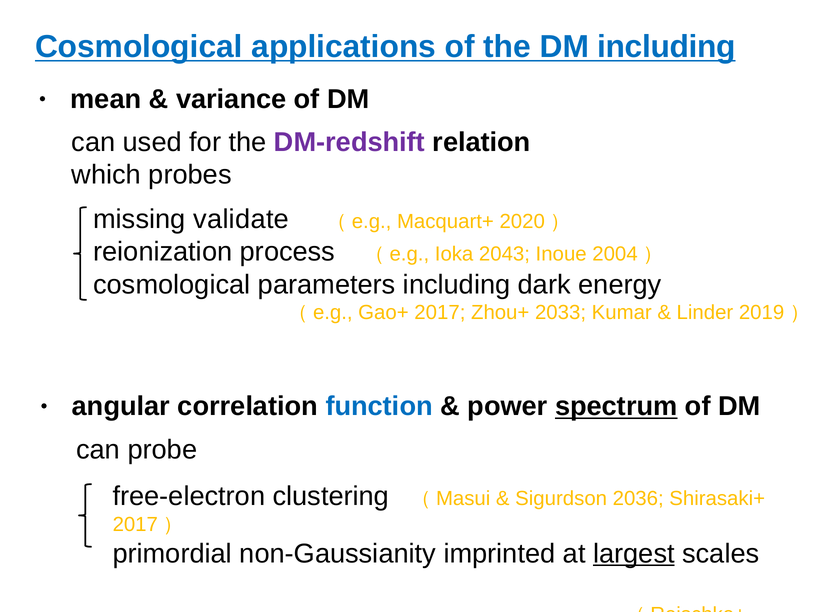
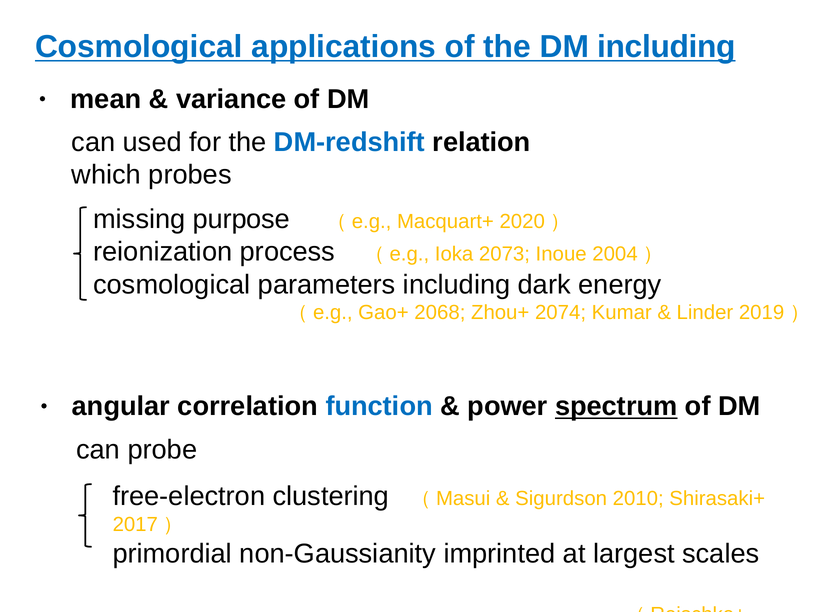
DM-redshift colour: purple -> blue (349, 142)
validate: validate -> purpose (241, 219)
2043: 2043 -> 2073 (504, 254)
2017: 2017 -> 2068 (440, 313)
2033: 2033 -> 2074 (561, 313)
2036: 2036 -> 2010 (638, 499)
largest underline: present -> none (634, 554)
